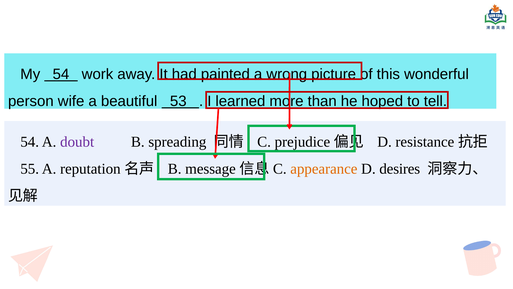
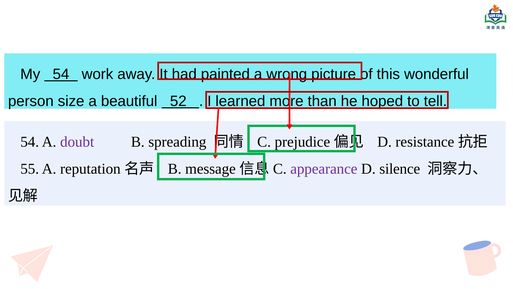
wife: wife -> size (71, 101)
53: 53 -> 52 (178, 101)
appearance colour: orange -> purple (324, 169)
desires: desires -> silence (400, 169)
